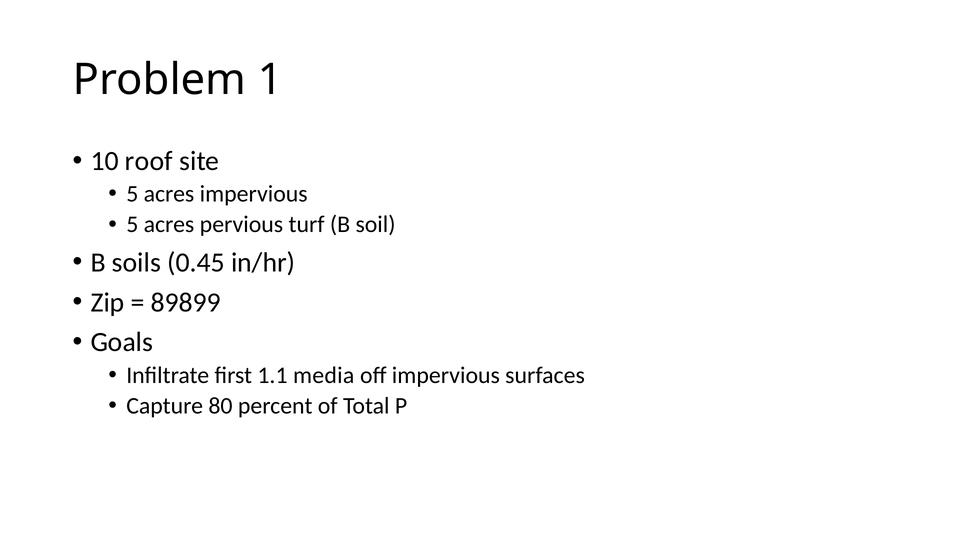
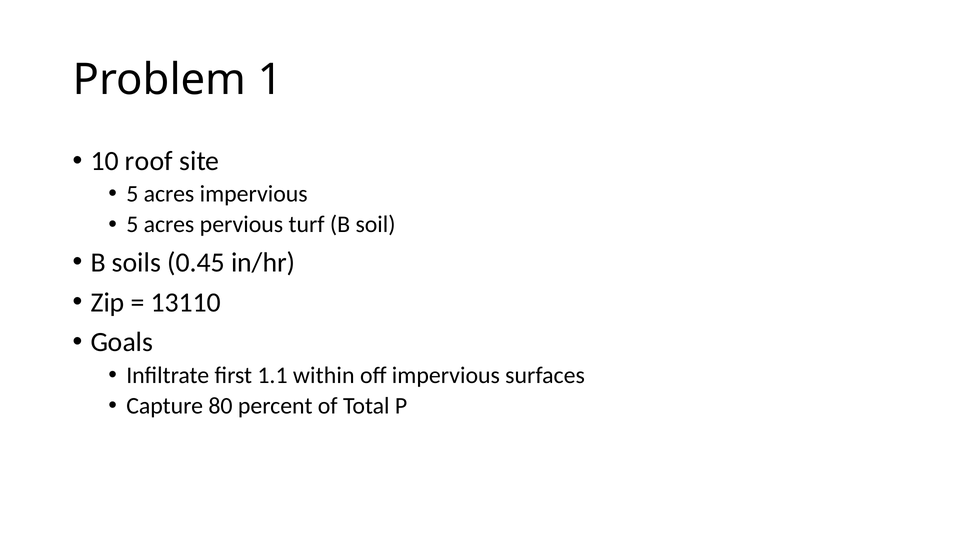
89899: 89899 -> 13110 (186, 302)
media: media -> within (324, 375)
